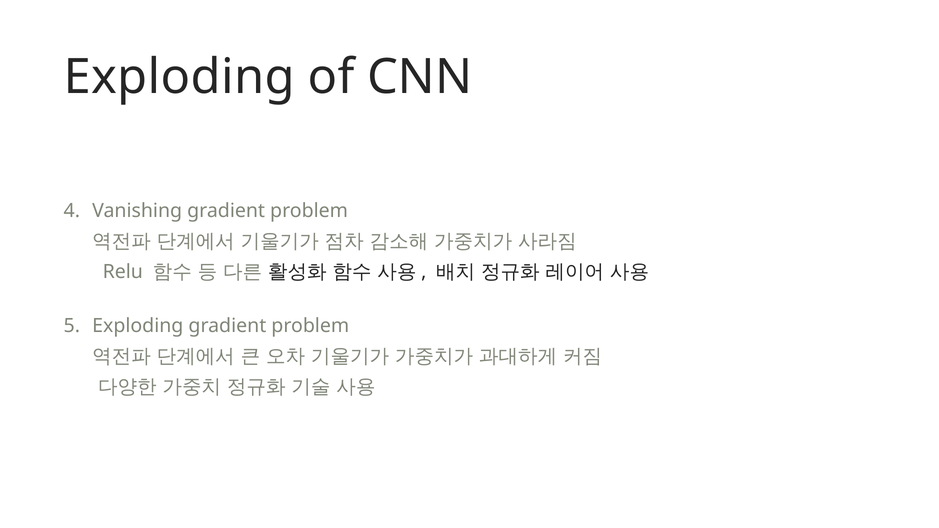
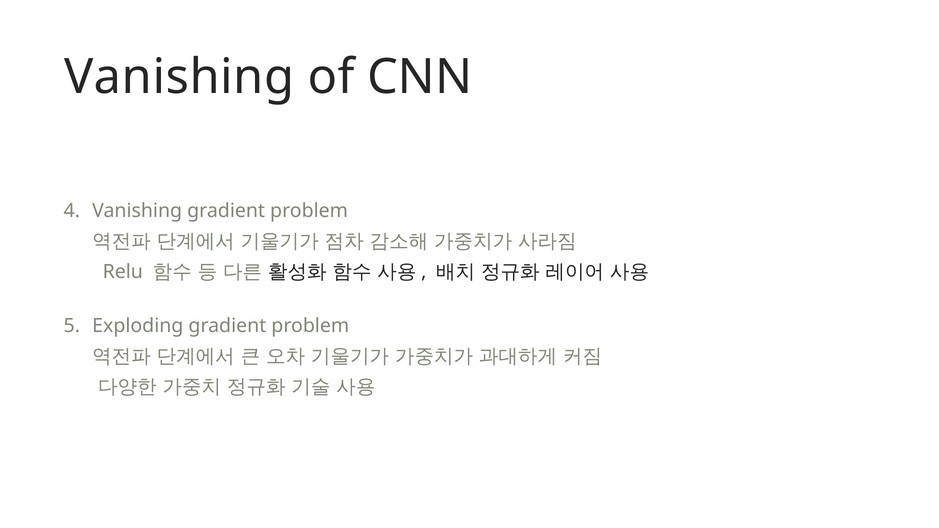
Exploding: Exploding -> Vanishing (179, 77)
